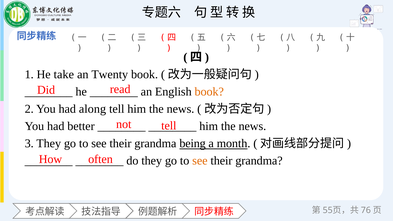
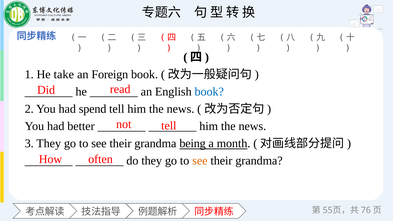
Twenty: Twenty -> Foreign (110, 74)
book colour: orange -> blue (209, 92)
along: along -> spend (93, 109)
